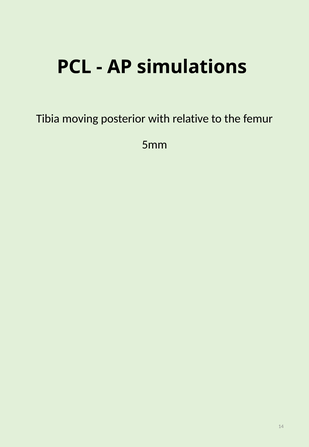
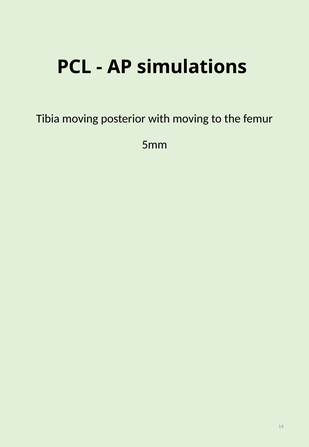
with relative: relative -> moving (191, 119)
